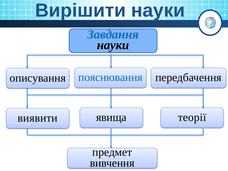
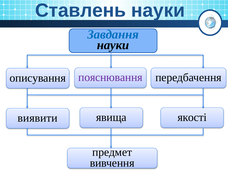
Вирішити: Вирішити -> Ставлень (80, 10)
пояснювання colour: blue -> purple (110, 77)
теорії: теорії -> якості (192, 117)
